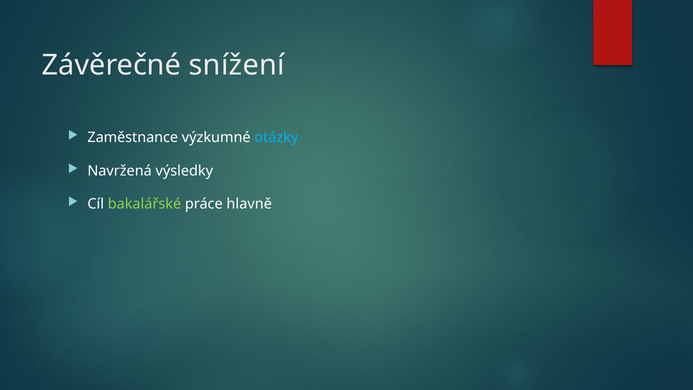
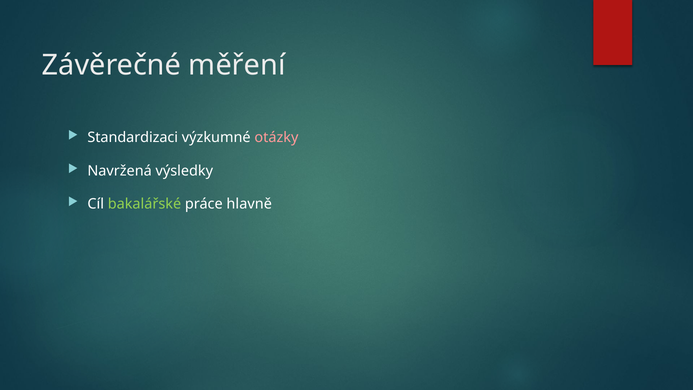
snížení: snížení -> měření (237, 65)
Zaměstnance: Zaměstnance -> Standardizaci (133, 138)
otázky colour: light blue -> pink (276, 138)
